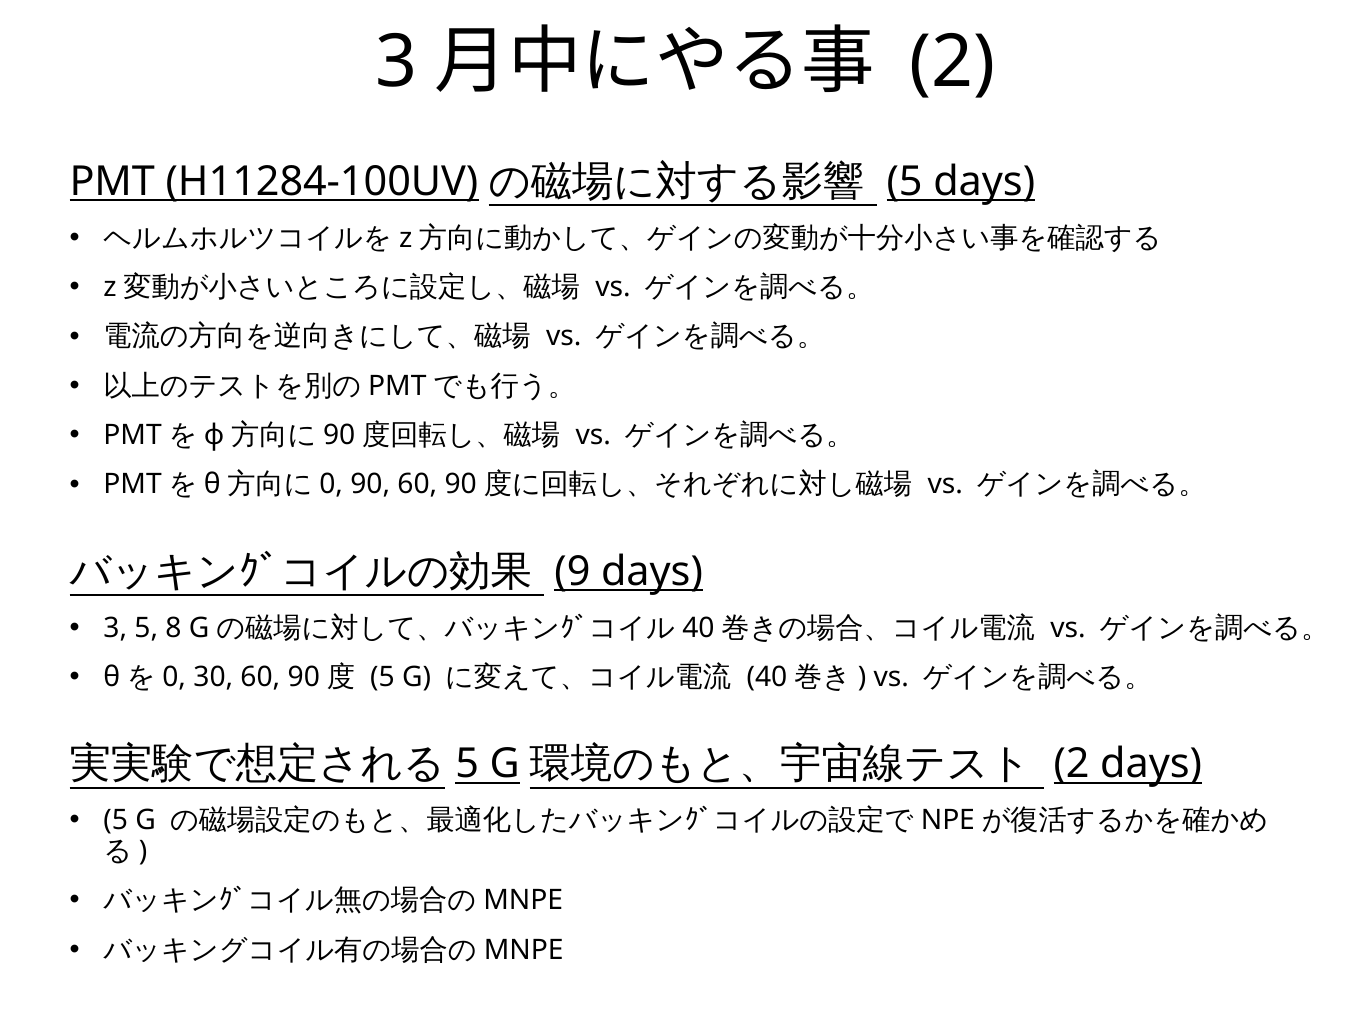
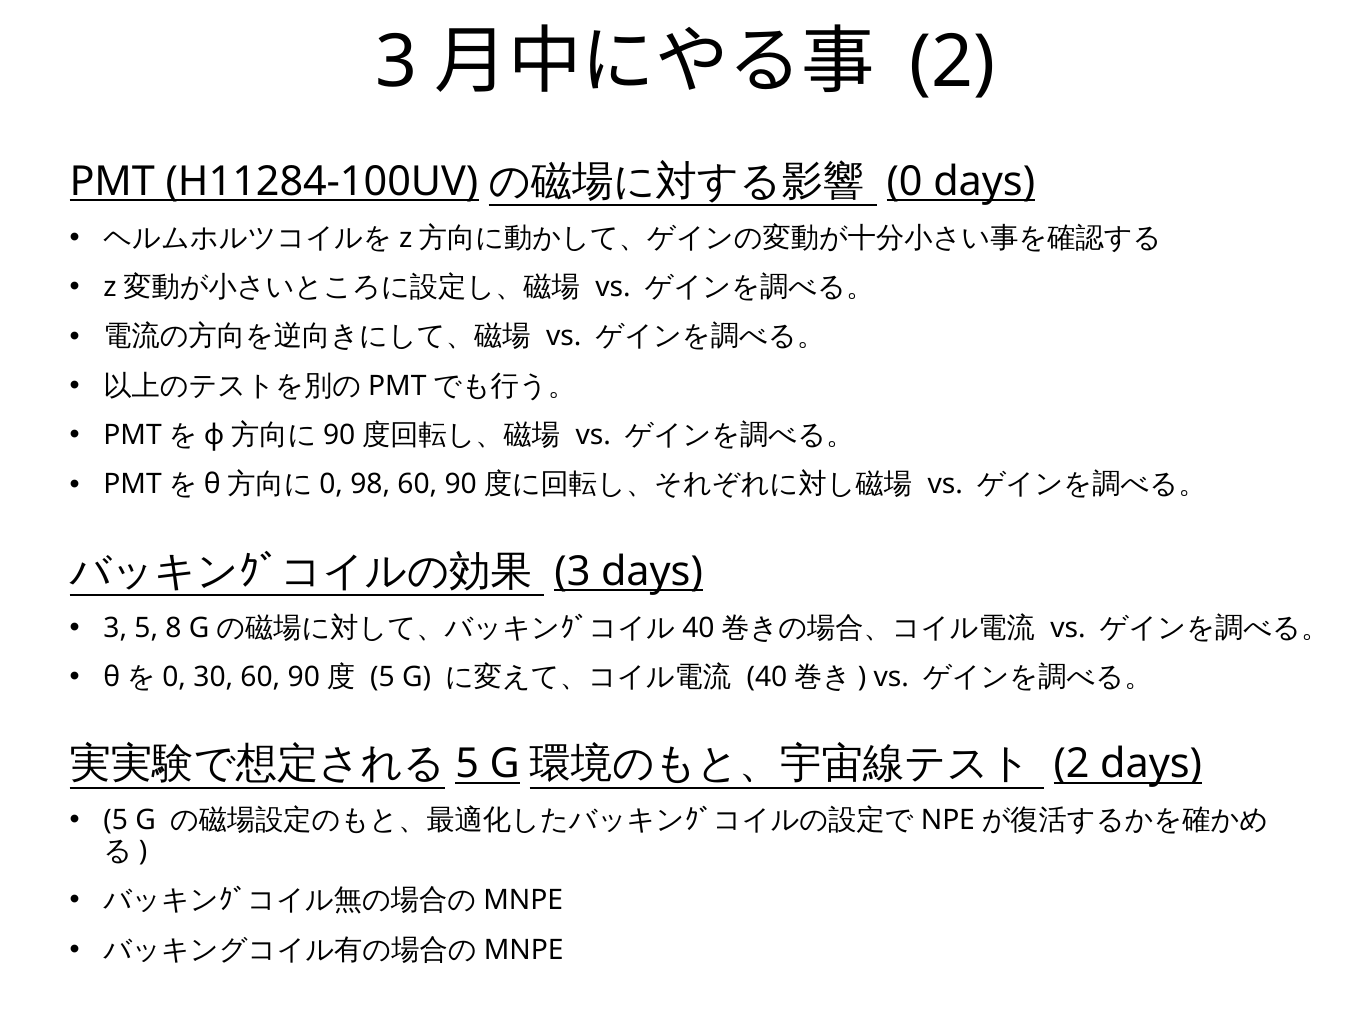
5: 5 -> 0 (905, 181)
90: 90 -> 98 (370, 485)
9: 9 -> 3 (572, 572)
